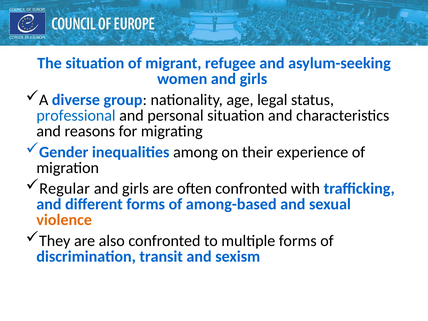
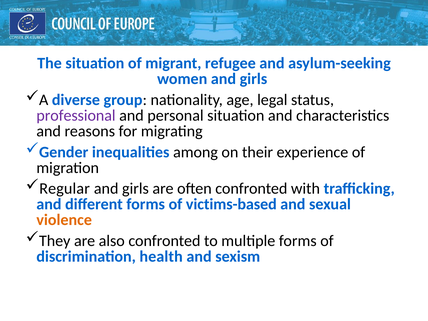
professional colour: blue -> purple (76, 116)
among-based: among-based -> victims-based (231, 204)
transit: transit -> health (161, 256)
